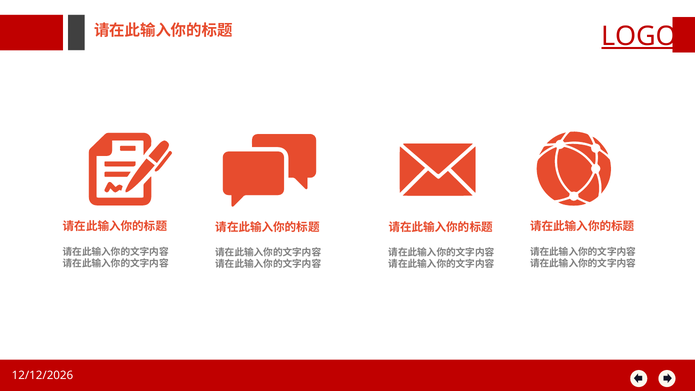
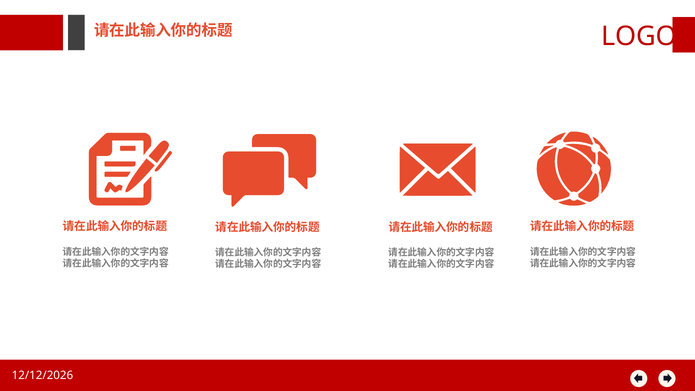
LOGO underline: present -> none (639, 36)
